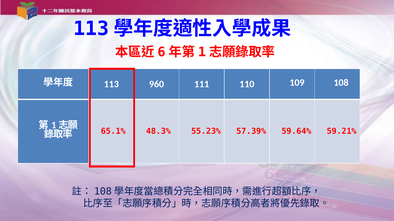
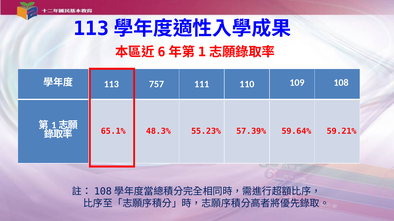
960: 960 -> 757 (157, 84)
